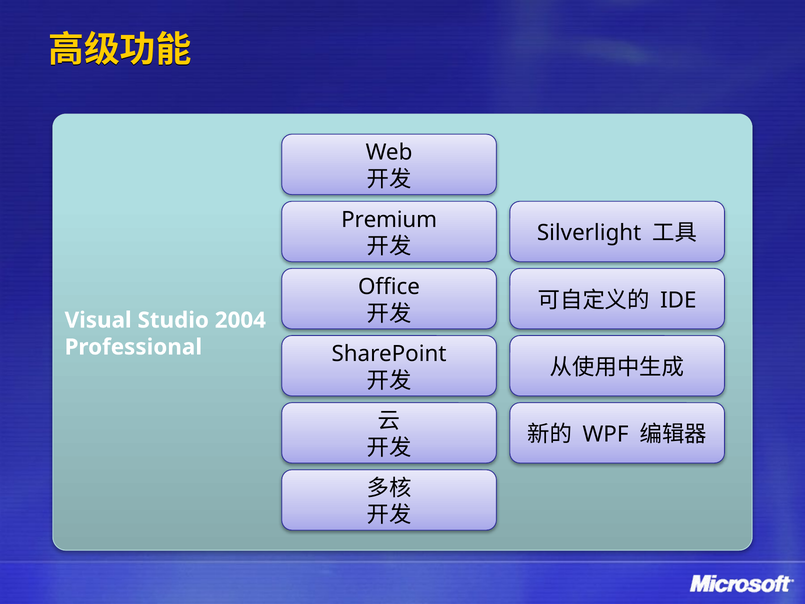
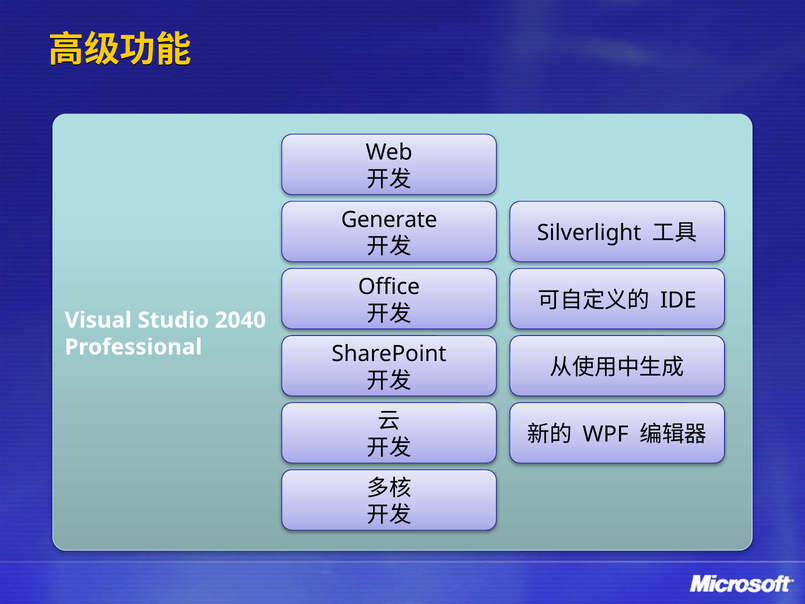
Premium: Premium -> Generate (389, 220)
2004: 2004 -> 2040 (240, 320)
